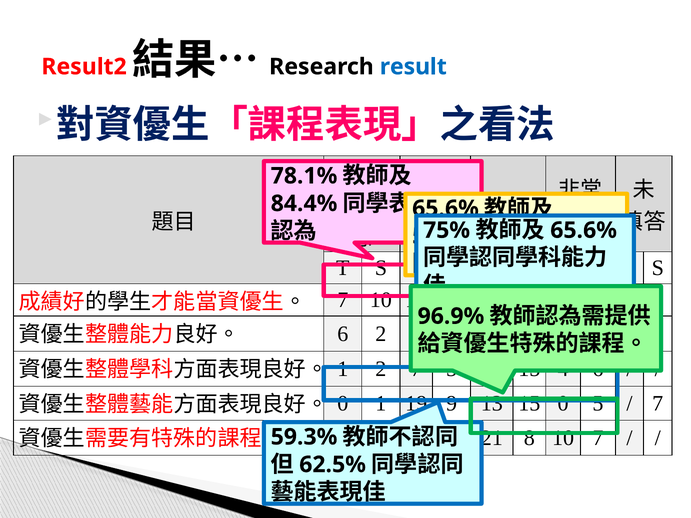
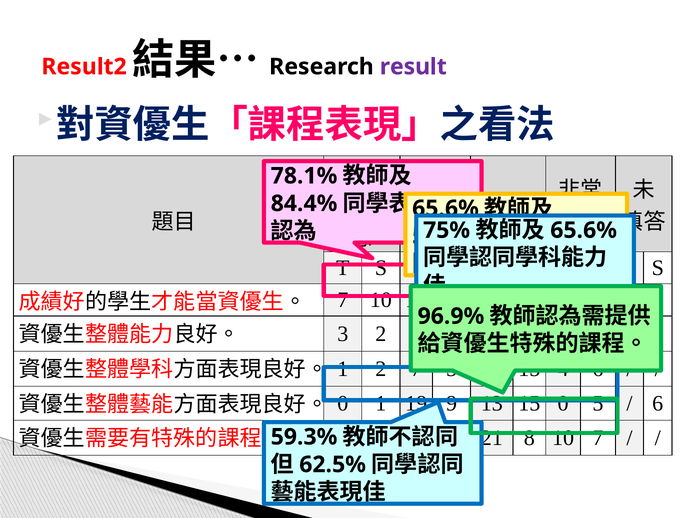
result colour: blue -> purple (413, 67)
6: 6 -> 3 (343, 334)
7: 7 -> 6 (658, 404)
